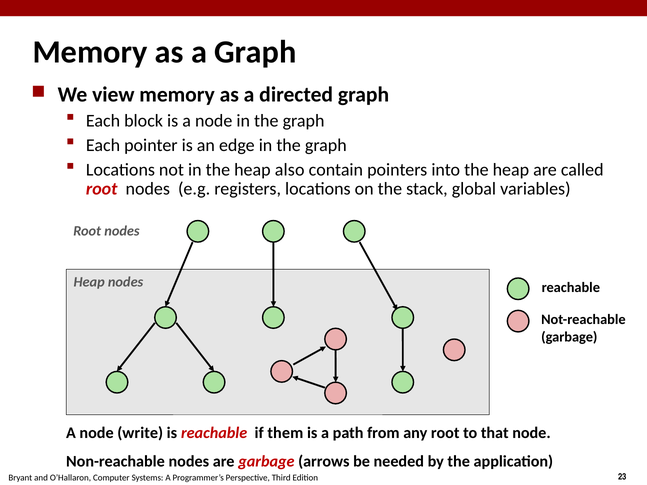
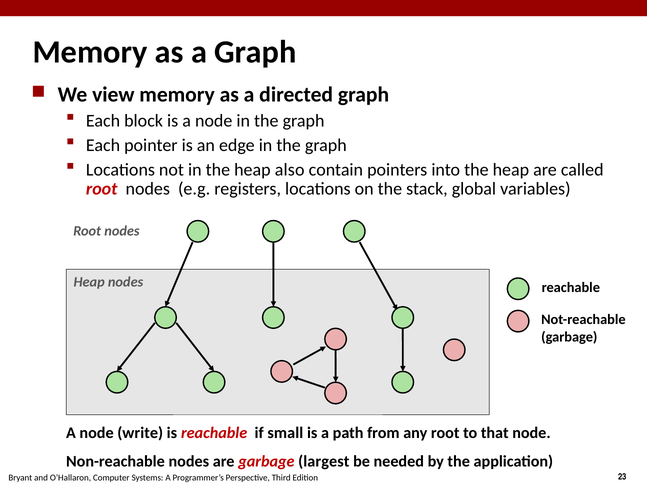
them: them -> small (285, 433)
arrows: arrows -> largest (324, 462)
